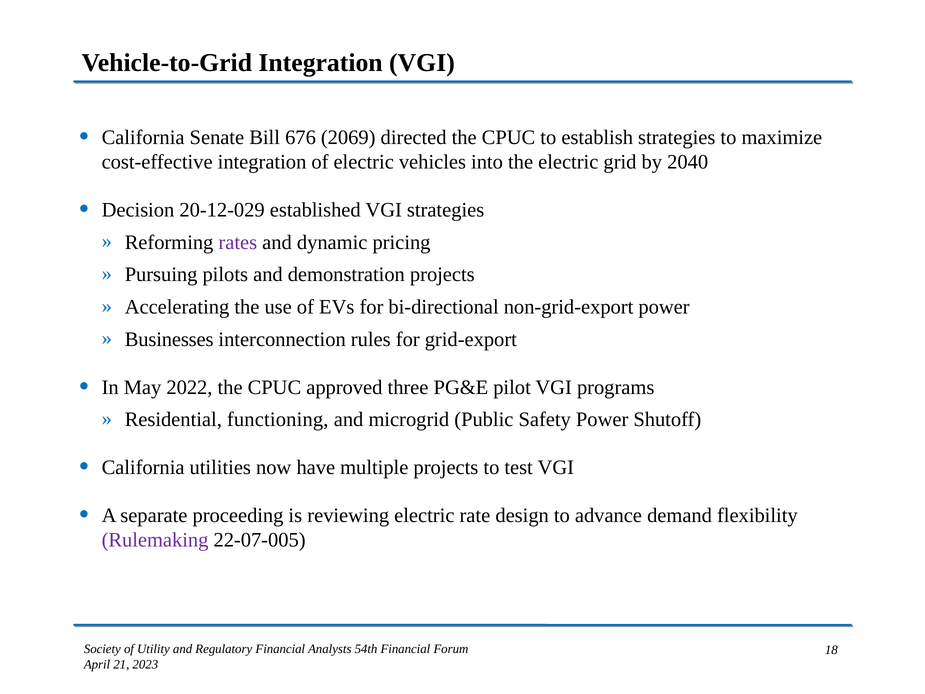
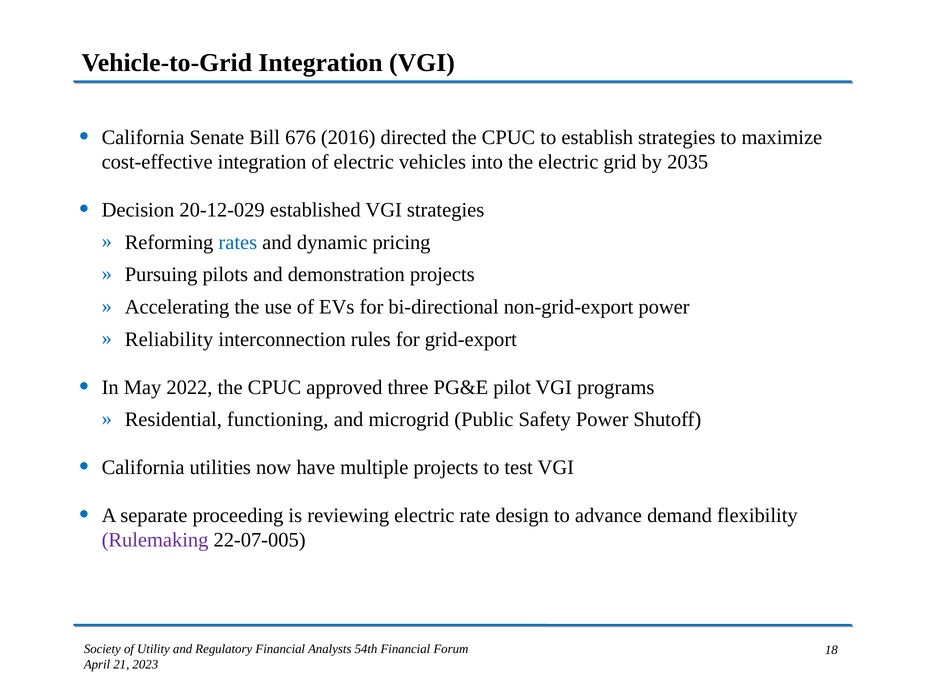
2069: 2069 -> 2016 (348, 137)
2040: 2040 -> 2035 (688, 162)
rates colour: purple -> blue (238, 242)
Businesses: Businesses -> Reliability (169, 339)
